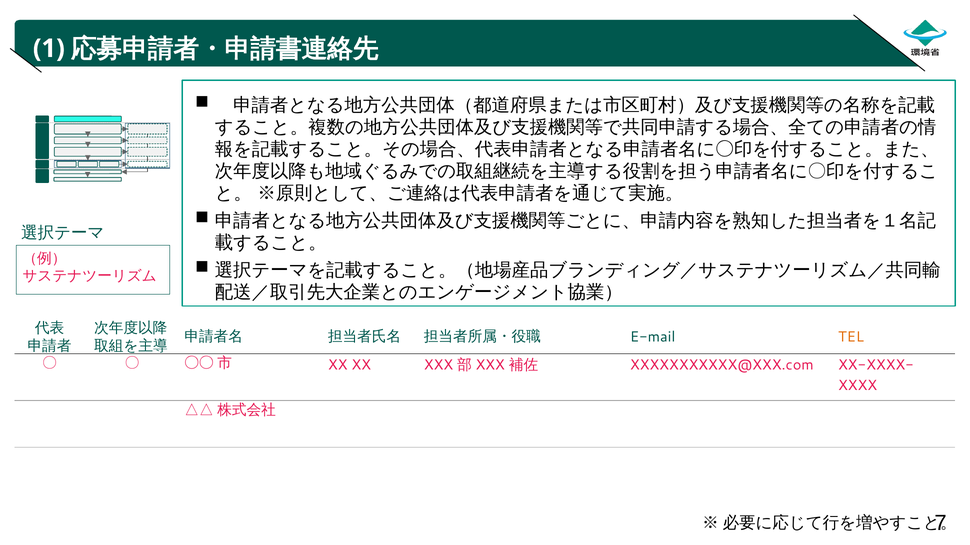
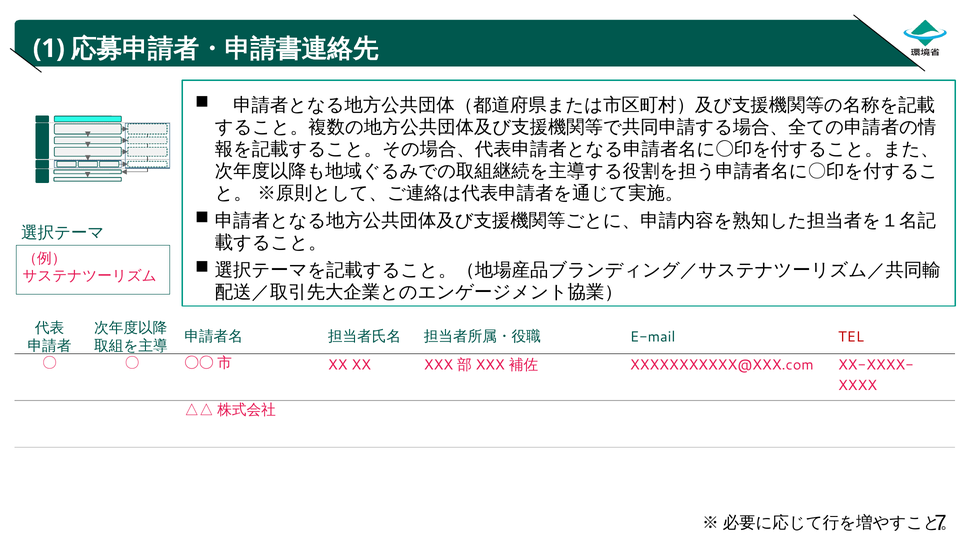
TEL colour: orange -> red (851, 337)
